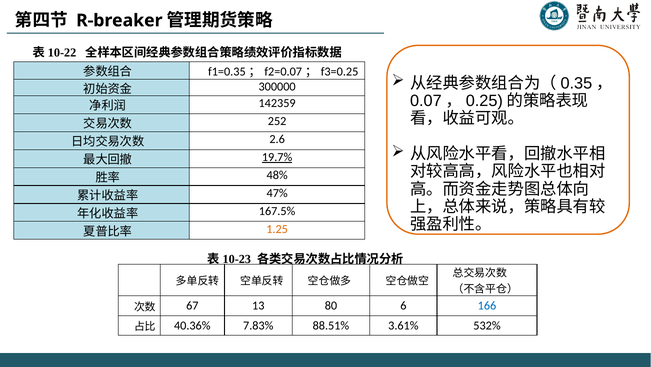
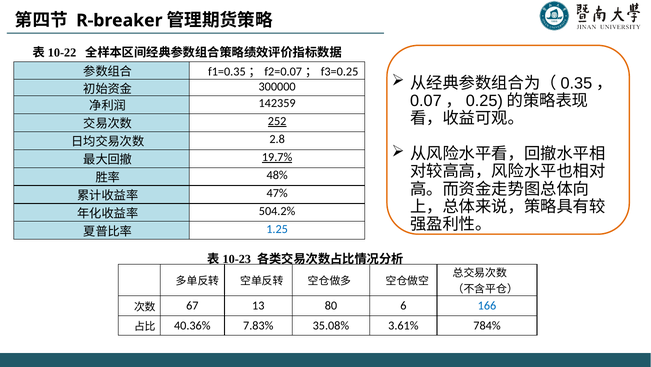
252 underline: none -> present (277, 121)
2.6: 2.6 -> 2.8 (277, 139)
167.5%: 167.5% -> 504.2% (277, 211)
1.25 colour: orange -> blue (277, 229)
88.51%: 88.51% -> 35.08% (331, 325)
532%: 532% -> 784% (487, 325)
